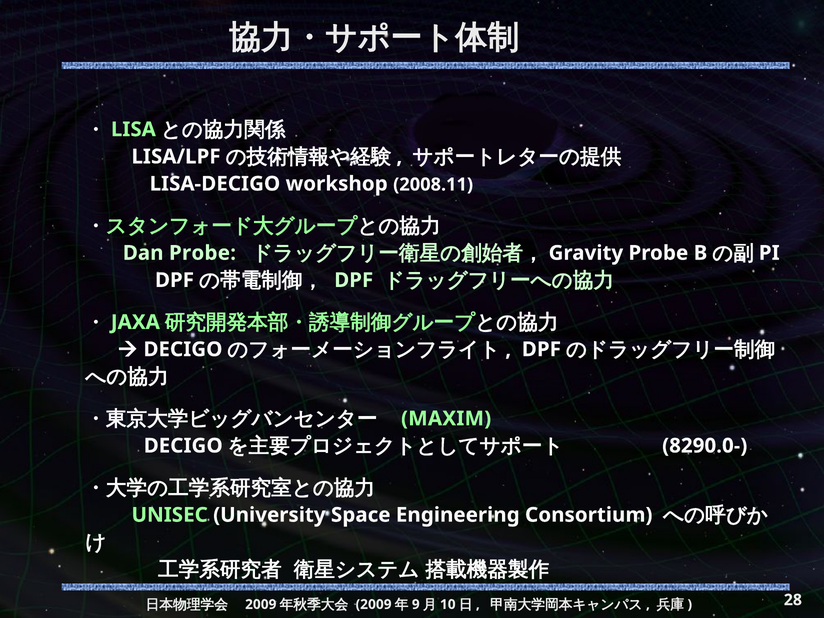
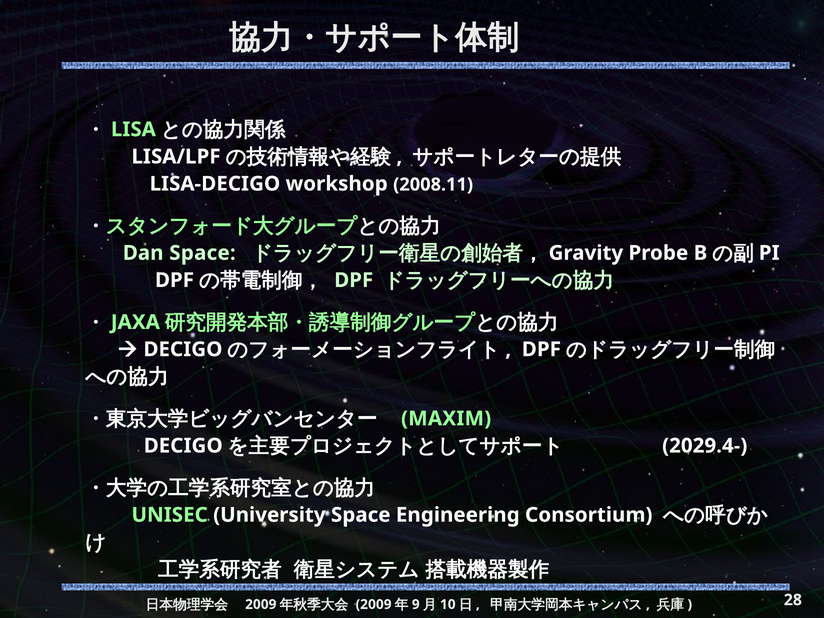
Dan Probe: Probe -> Space (202, 253)
8290.0-: 8290.0- -> 2029.4- (705, 446)
